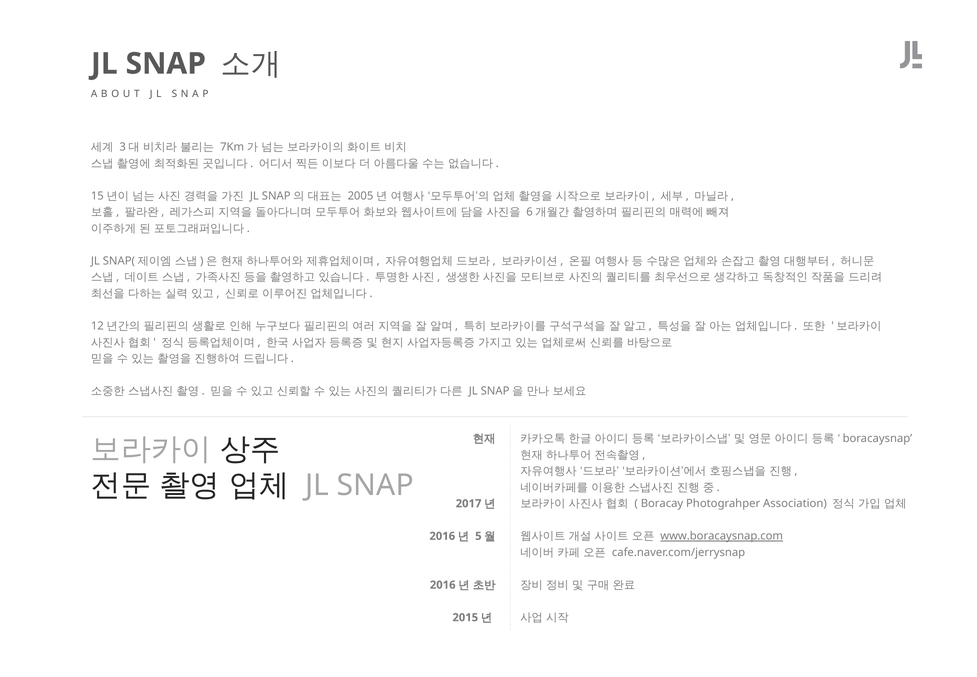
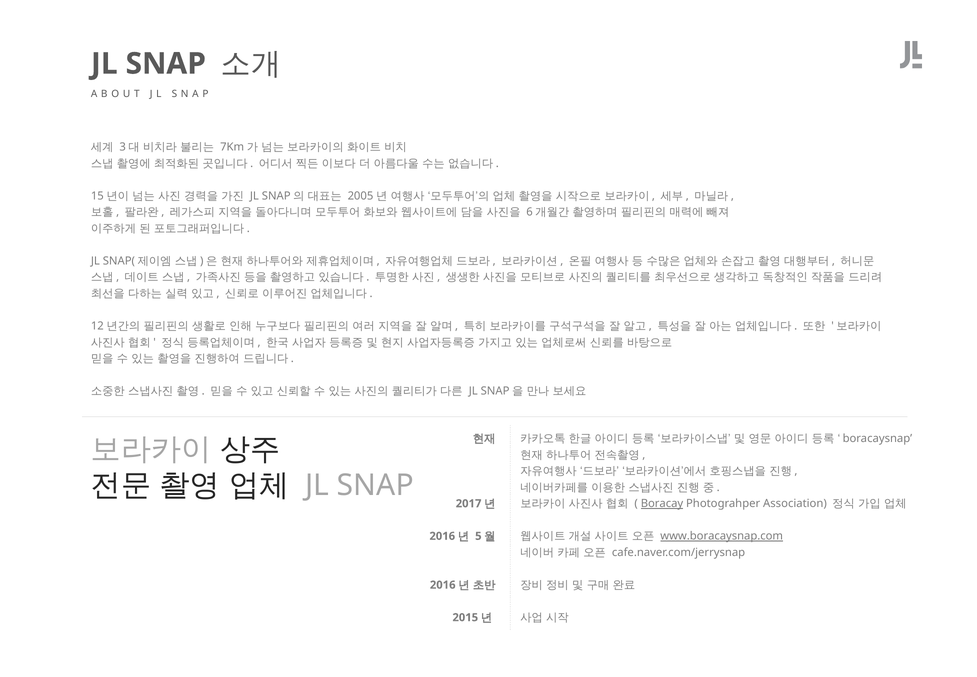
Boracay underline: none -> present (662, 503)
